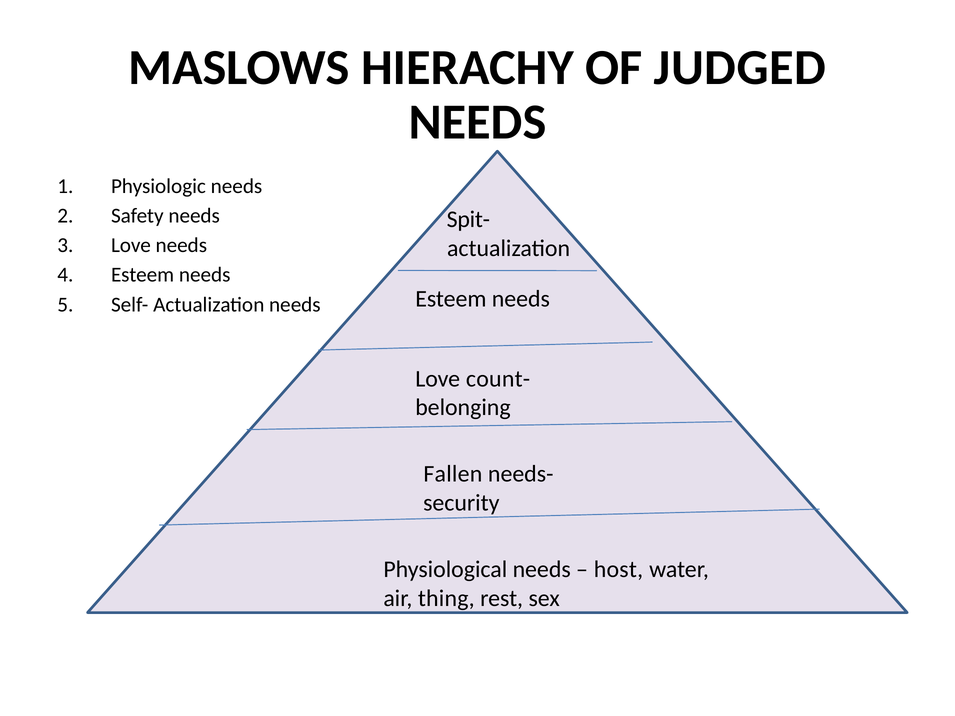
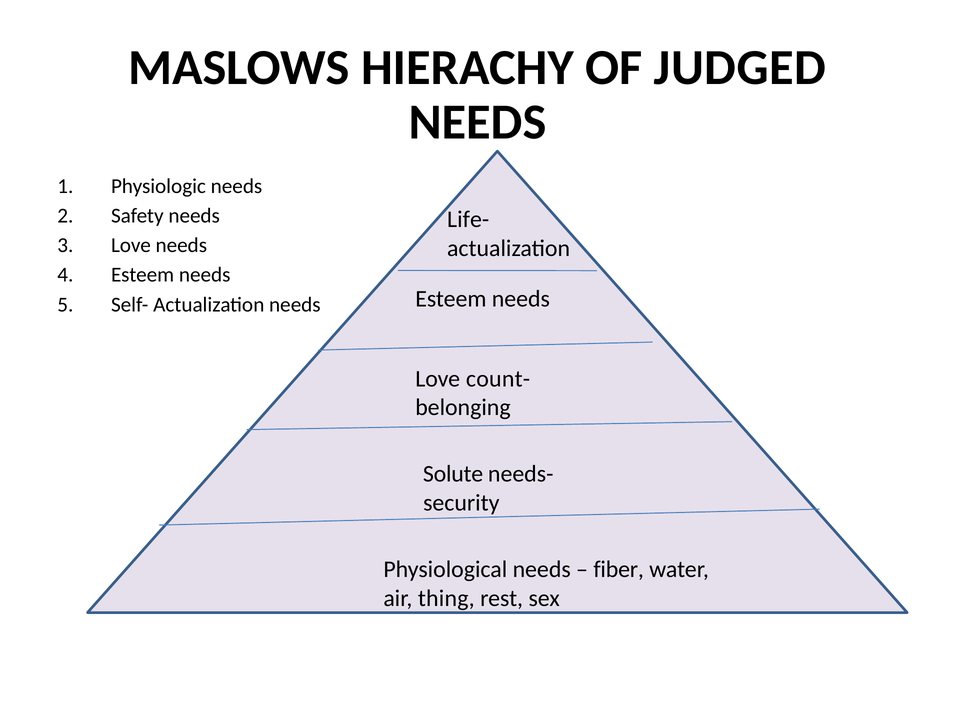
Spit-: Spit- -> Life- (468, 220)
Fallen: Fallen -> Solute (453, 474)
host: host -> fiber (619, 570)
